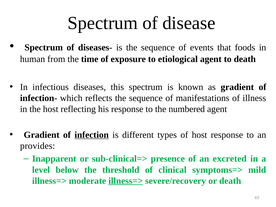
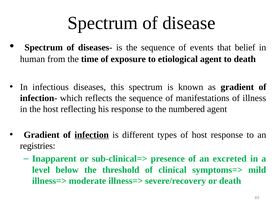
foods: foods -> belief (245, 47)
provides: provides -> registries (38, 146)
illness=> underline: present -> none (126, 181)
